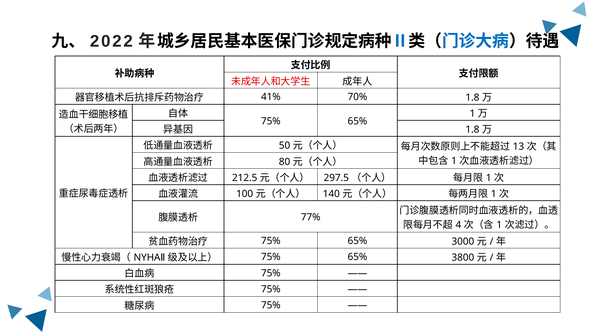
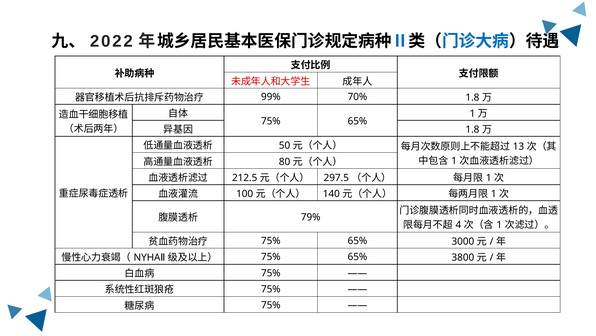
41%: 41% -> 99% (271, 97)
77%: 77% -> 79% (311, 217)
